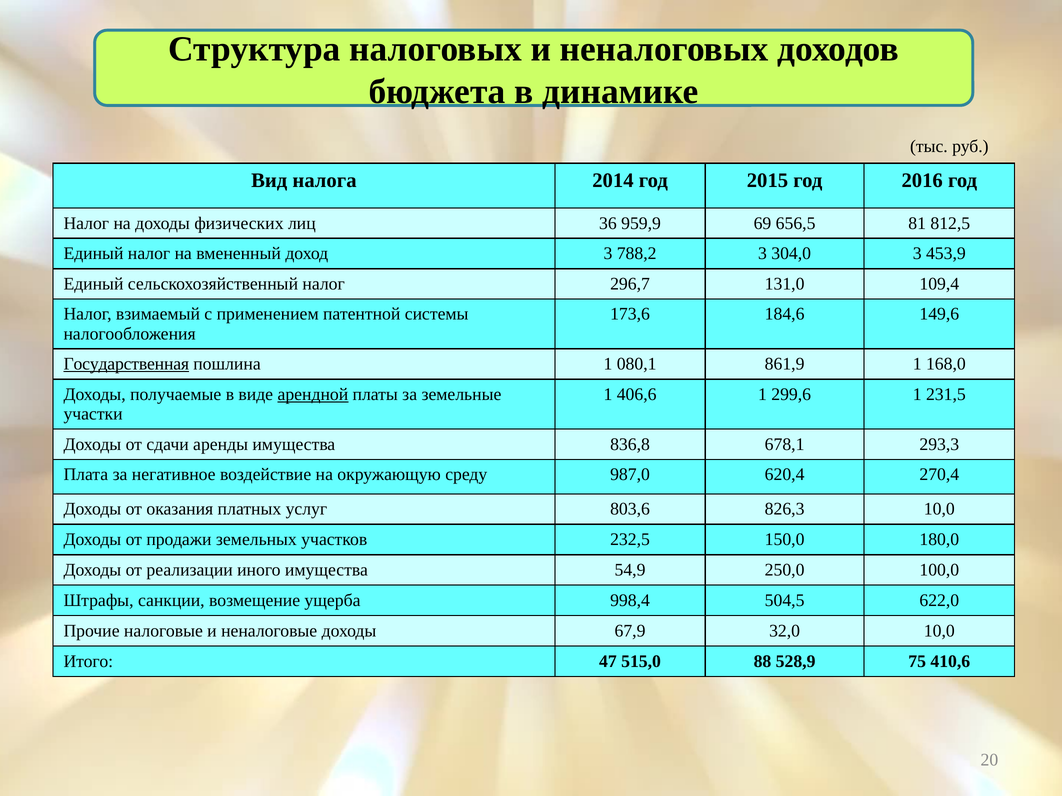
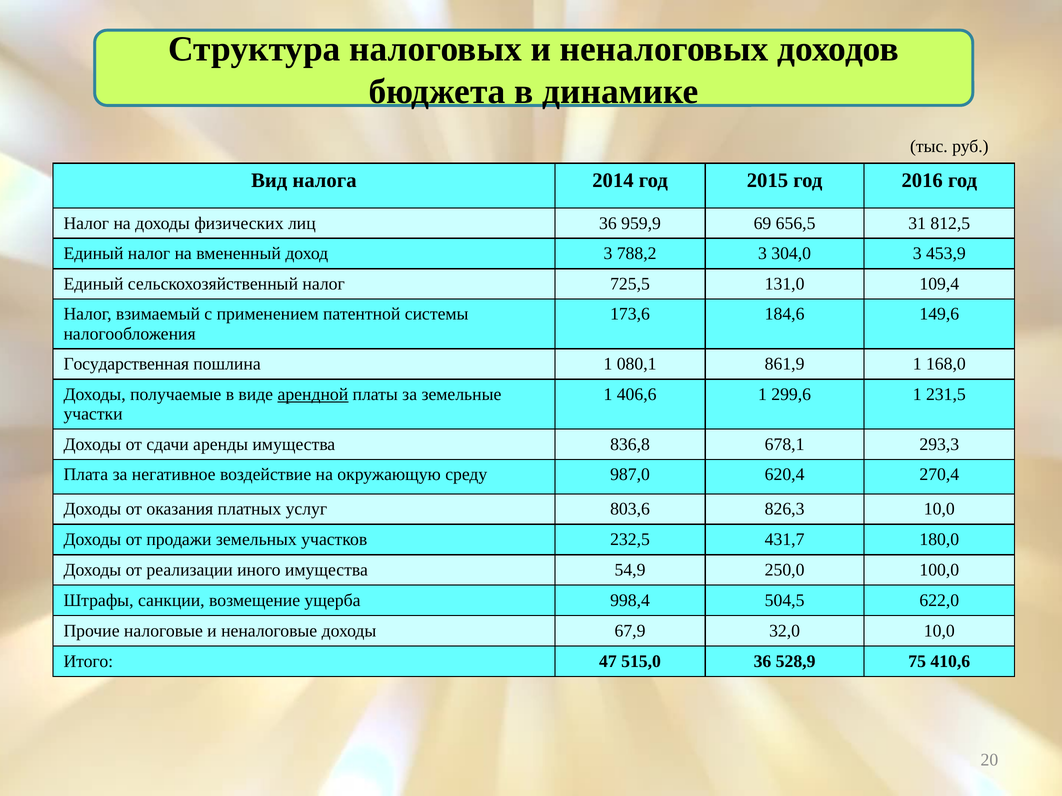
81: 81 -> 31 (917, 223)
296,7: 296,7 -> 725,5 (630, 284)
Государственная underline: present -> none (126, 364)
150,0: 150,0 -> 431,7 (785, 540)
515,0 88: 88 -> 36 (762, 662)
